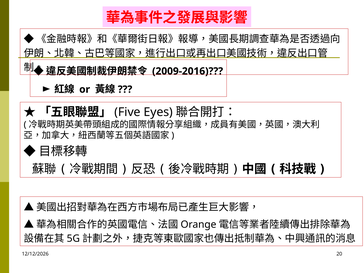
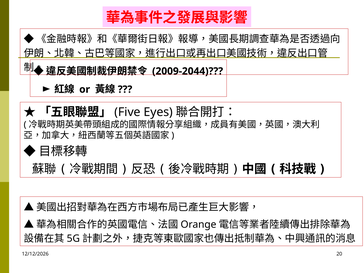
2009-2016: 2009-2016 -> 2009-2044 (188, 71)
